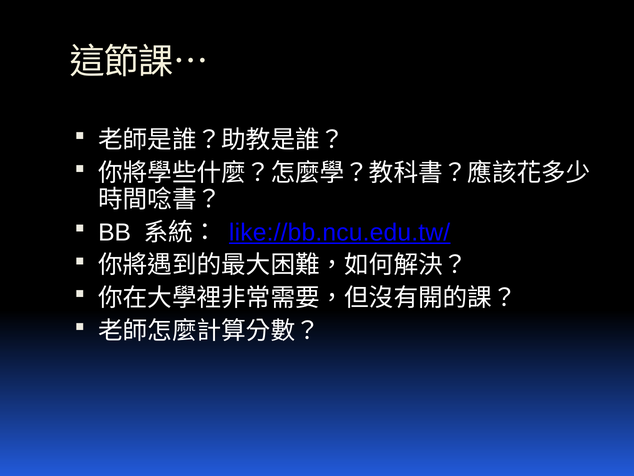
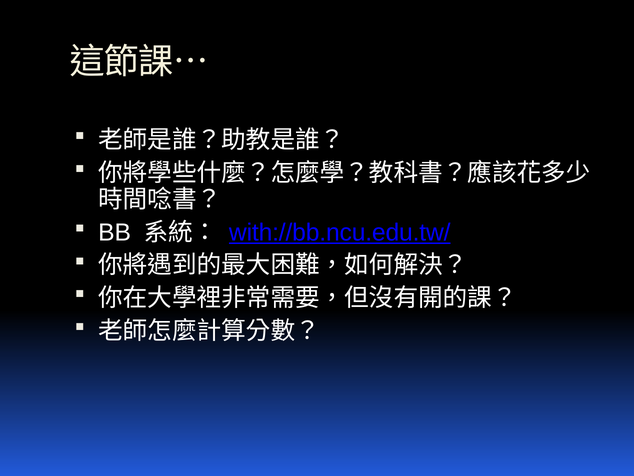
like://bb.ncu.edu.tw/: like://bb.ncu.edu.tw/ -> with://bb.ncu.edu.tw/ (340, 232)
